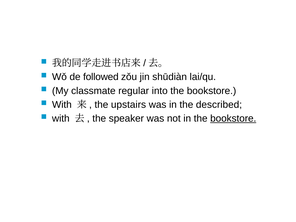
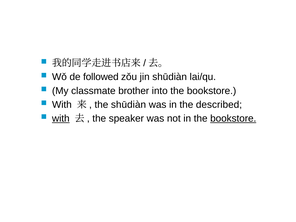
regular: regular -> brother (134, 91)
the upstairs: upstairs -> shūdiàn (128, 105)
with underline: none -> present (61, 118)
